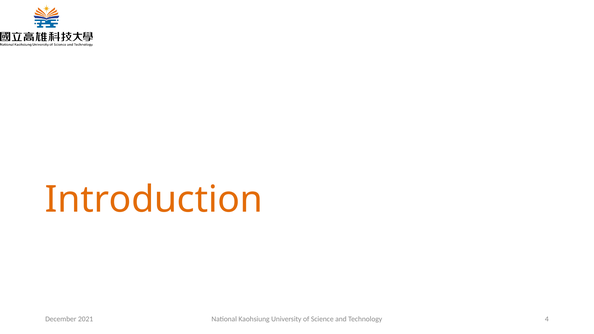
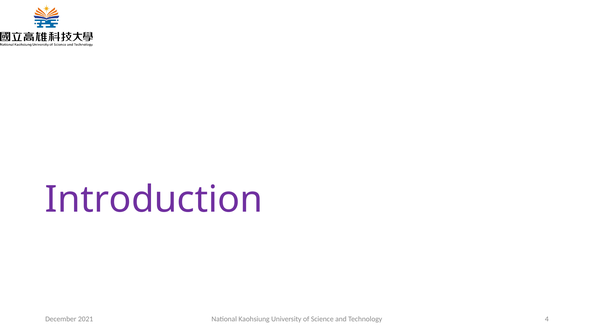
Introduction colour: orange -> purple (154, 200)
